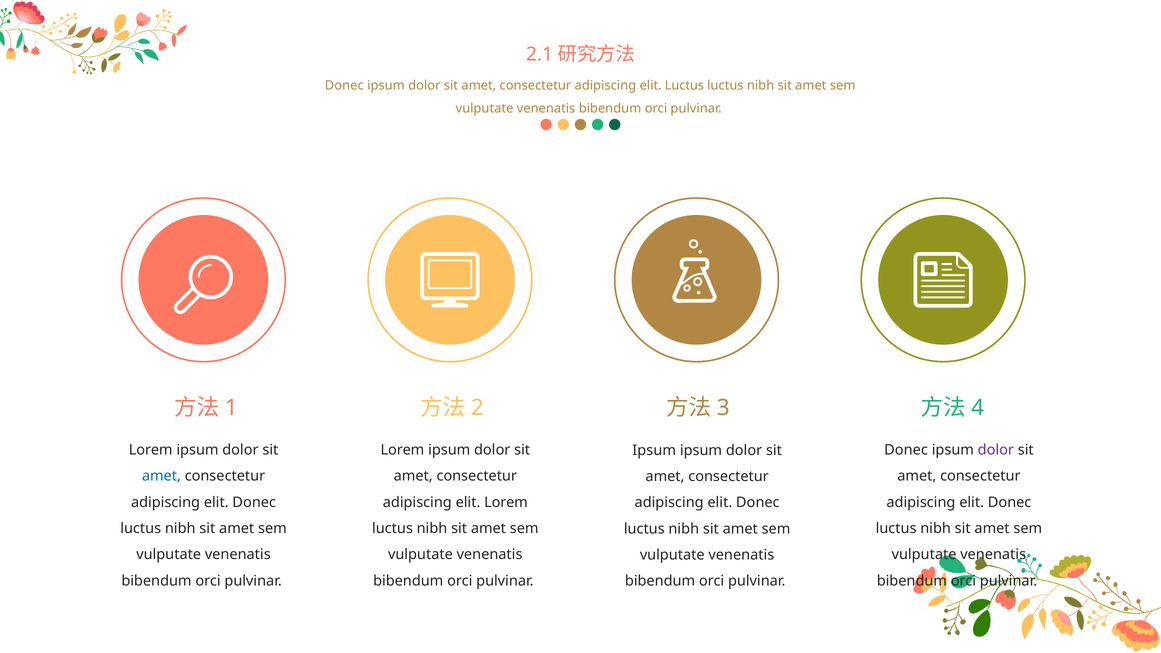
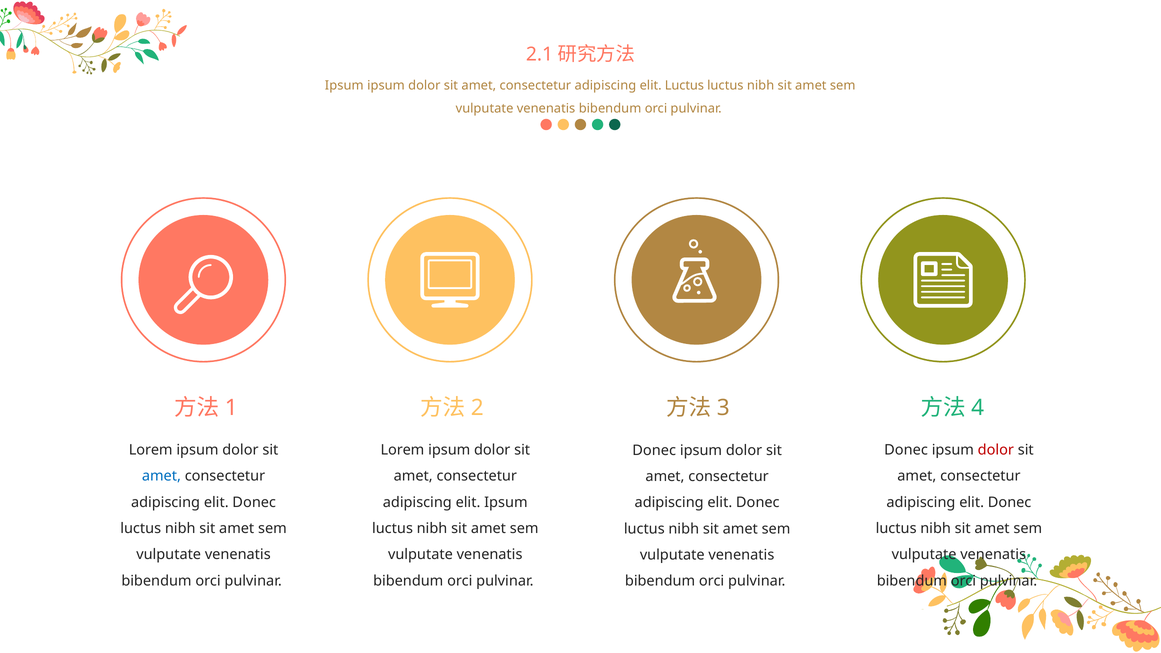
Donec: Donec -> Ipsum (344, 85)
dolor colour: purple -> red (996, 450)
Ipsum: Ipsum -> Donec (654, 450)
elit Lorem: Lorem -> Ipsum (506, 502)
